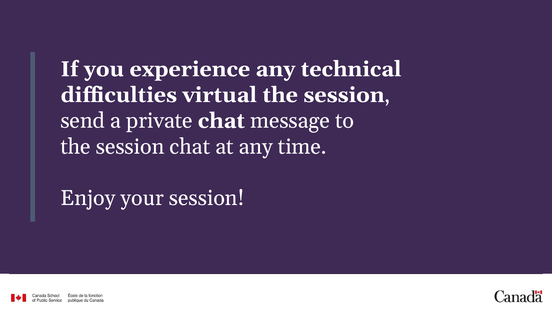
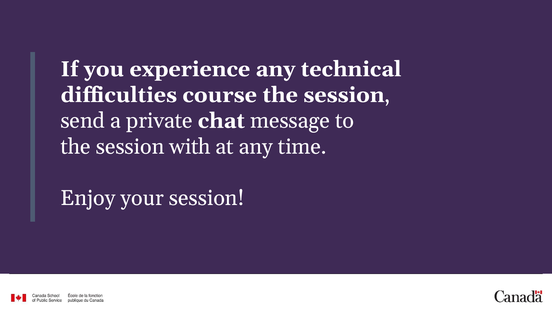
virtual: virtual -> course (220, 95)
session chat: chat -> with (190, 146)
